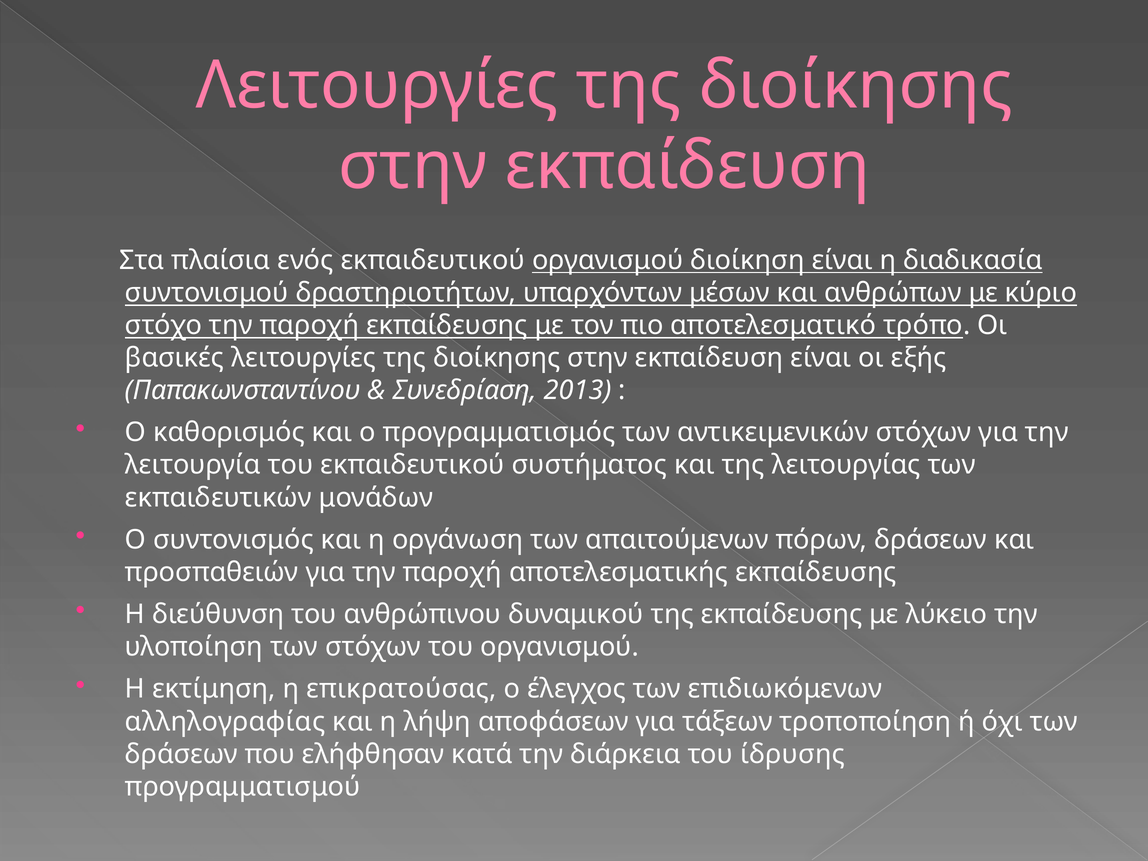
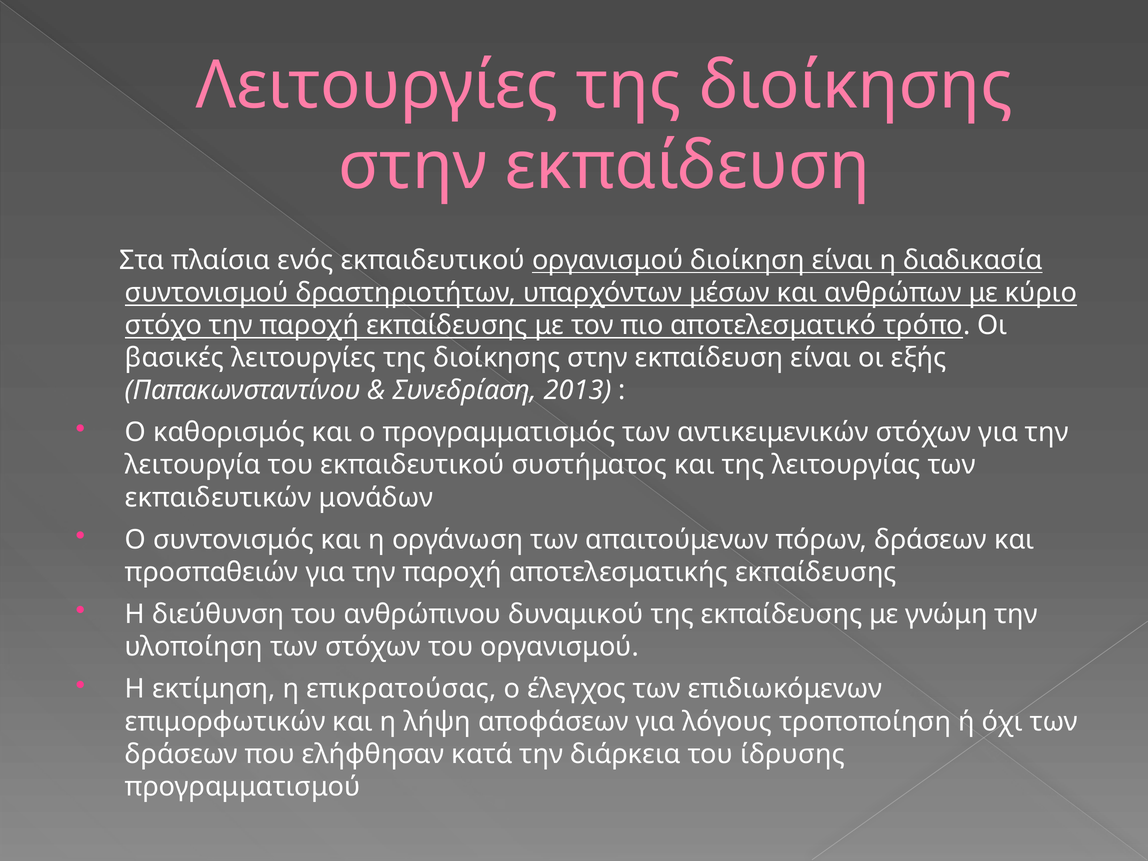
λύκειο: λύκειο -> γνώμη (946, 614)
αλληλογραφίας: αλληλογραφίας -> επιμορφωτικών (225, 722)
τάξεων: τάξεων -> λόγους (727, 722)
